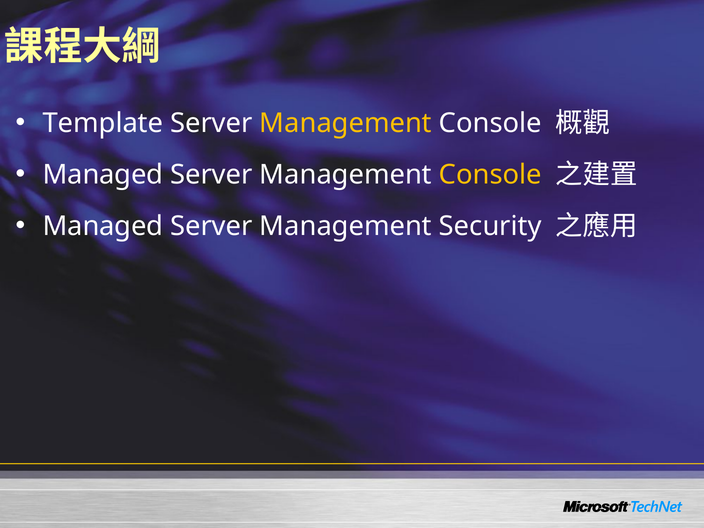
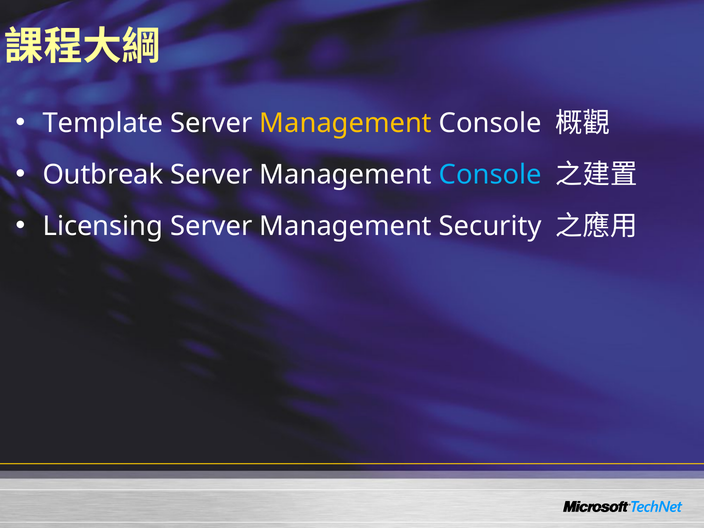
Managed: Managed -> Outbreak (103, 175)
Console colour: yellow -> light blue (490, 175)
Managed: Managed -> Licensing (103, 226)
